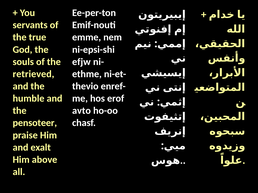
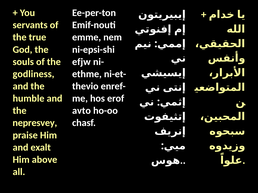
retrieved: retrieved -> godliness (34, 74)
pensoteer: pensoteer -> nepresvey (35, 123)
